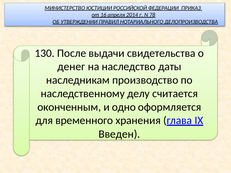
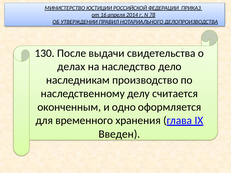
денег: денег -> делах (71, 67)
даты: даты -> дело (170, 67)
